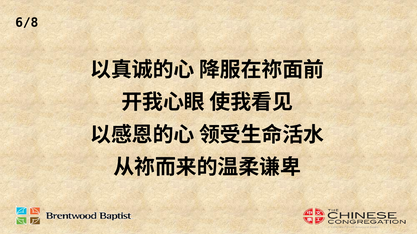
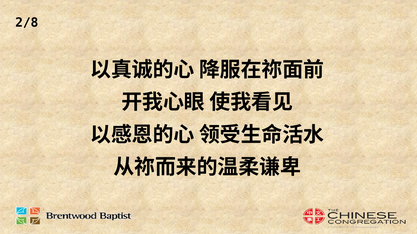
6/8: 6/8 -> 2/8 (27, 23)
